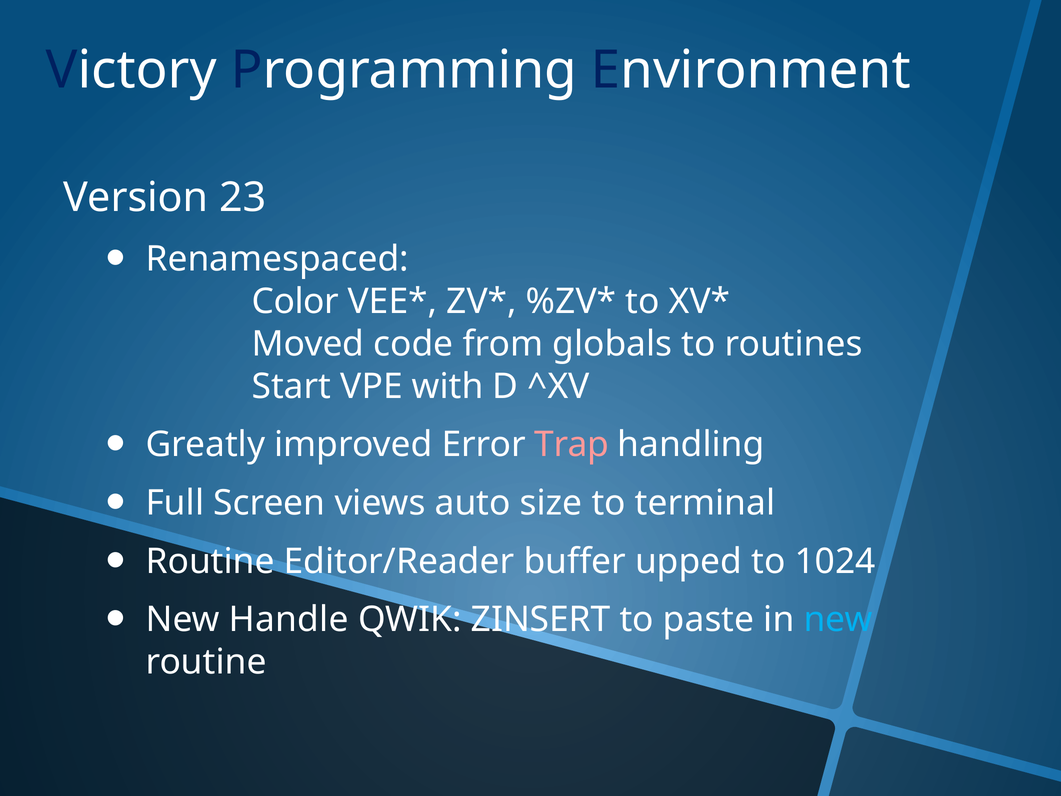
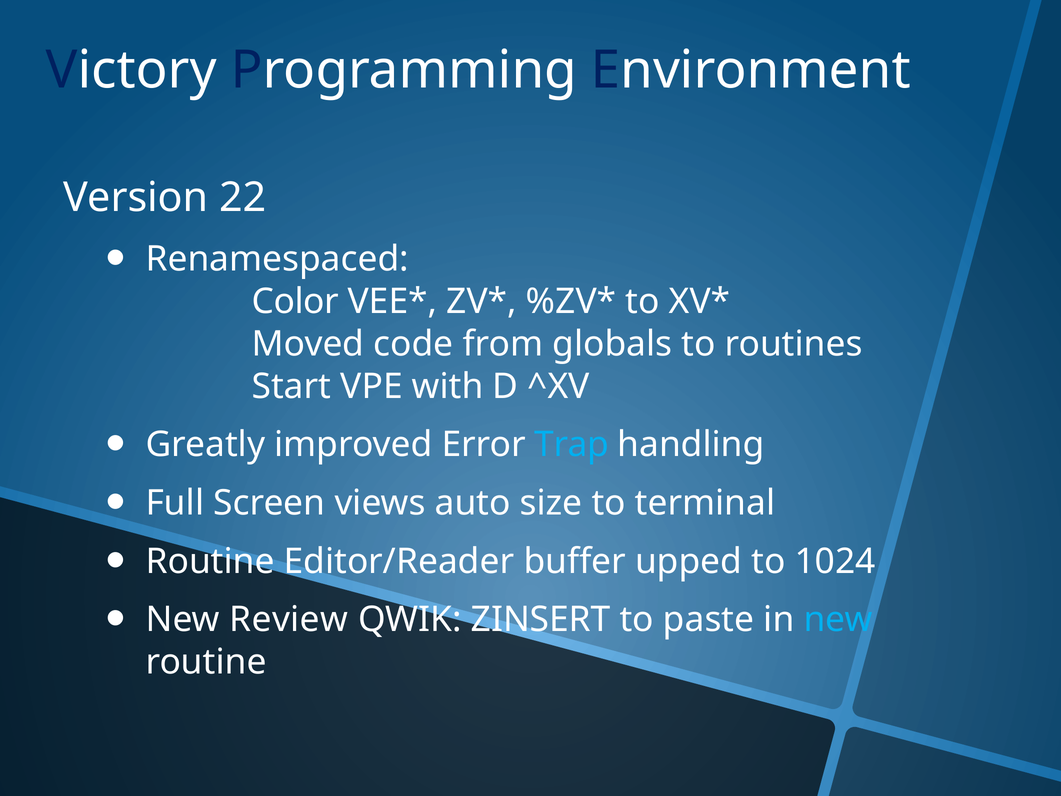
23: 23 -> 22 (243, 197)
Trap colour: pink -> light blue (572, 445)
Handle: Handle -> Review (289, 620)
